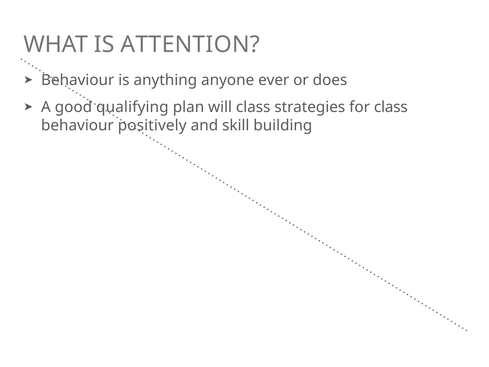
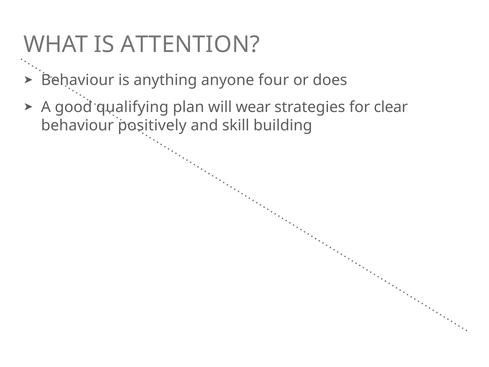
ever: ever -> four (274, 80)
will class: class -> wear (253, 107)
for class: class -> clear (391, 107)
